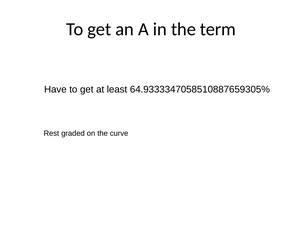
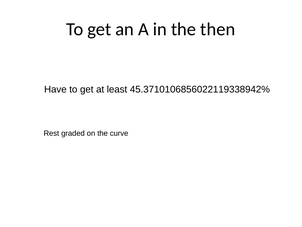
term: term -> then (218, 29)
64.9333347058510887659305%: 64.9333347058510887659305% -> 45.3710106856022119338942% (200, 89)
